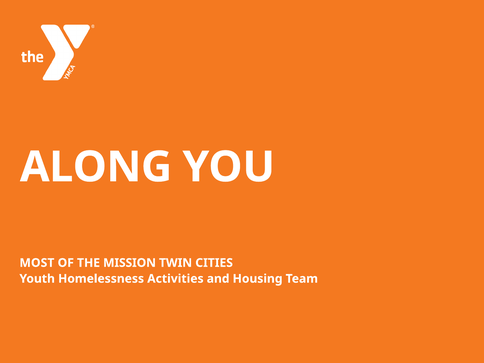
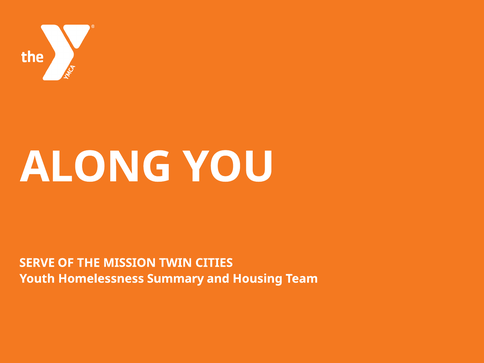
MOST: MOST -> SERVE (37, 263)
Activities: Activities -> Summary (175, 279)
